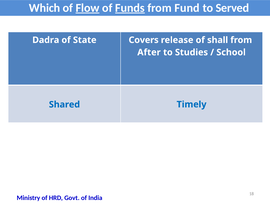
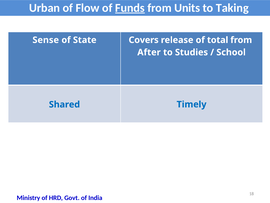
Which: Which -> Urban (45, 8)
Flow underline: present -> none (88, 8)
Fund: Fund -> Units (187, 8)
Served: Served -> Taking (232, 8)
Dadra: Dadra -> Sense (46, 40)
shall: shall -> total (218, 40)
